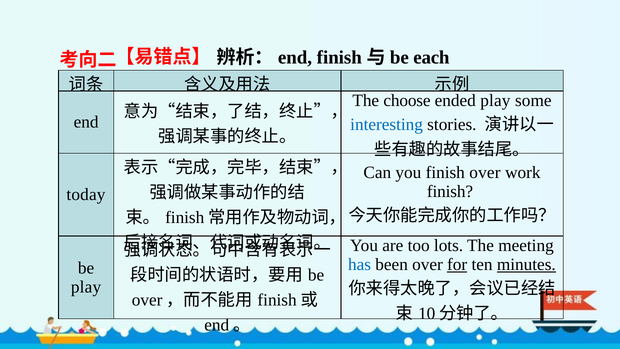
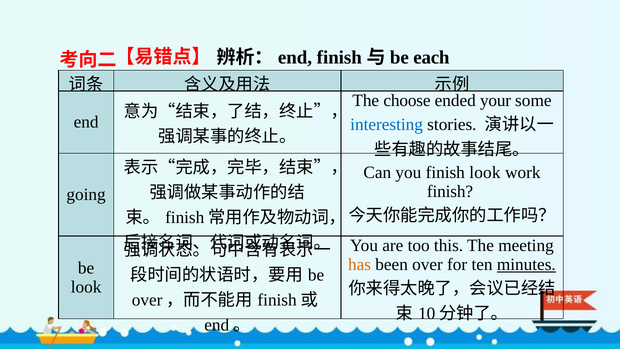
ended play: play -> your (496, 101)
finish over: over -> look (485, 173)
today: today -> going (86, 195)
lots: lots -> this (449, 245)
has colour: blue -> orange (360, 265)
for underline: present -> none (457, 265)
play: play -> look (86, 287)
